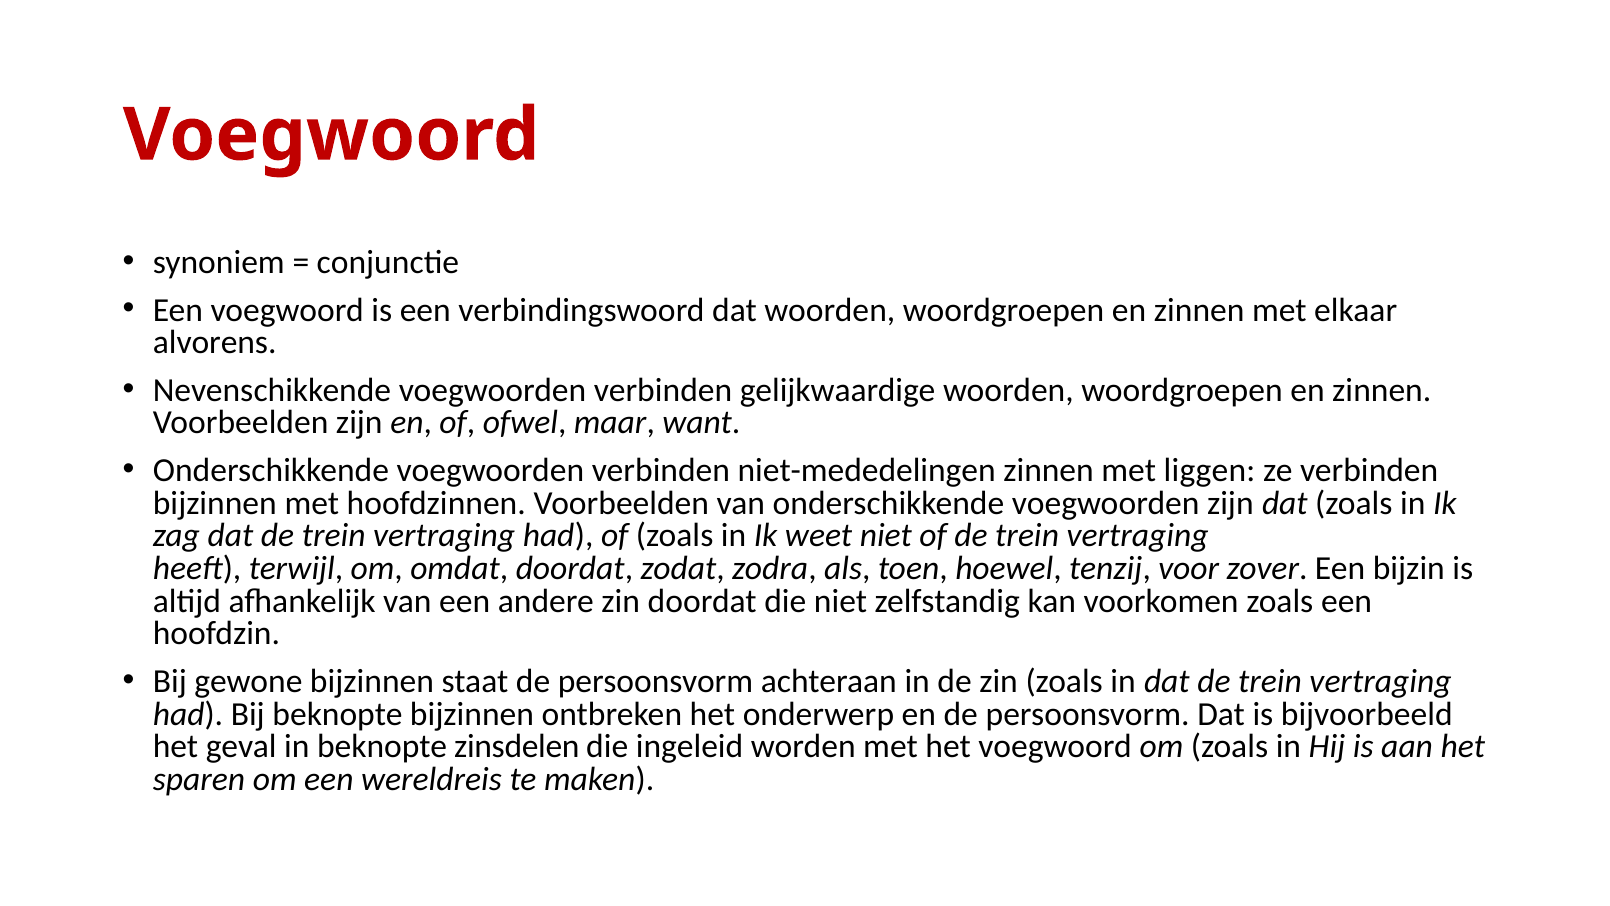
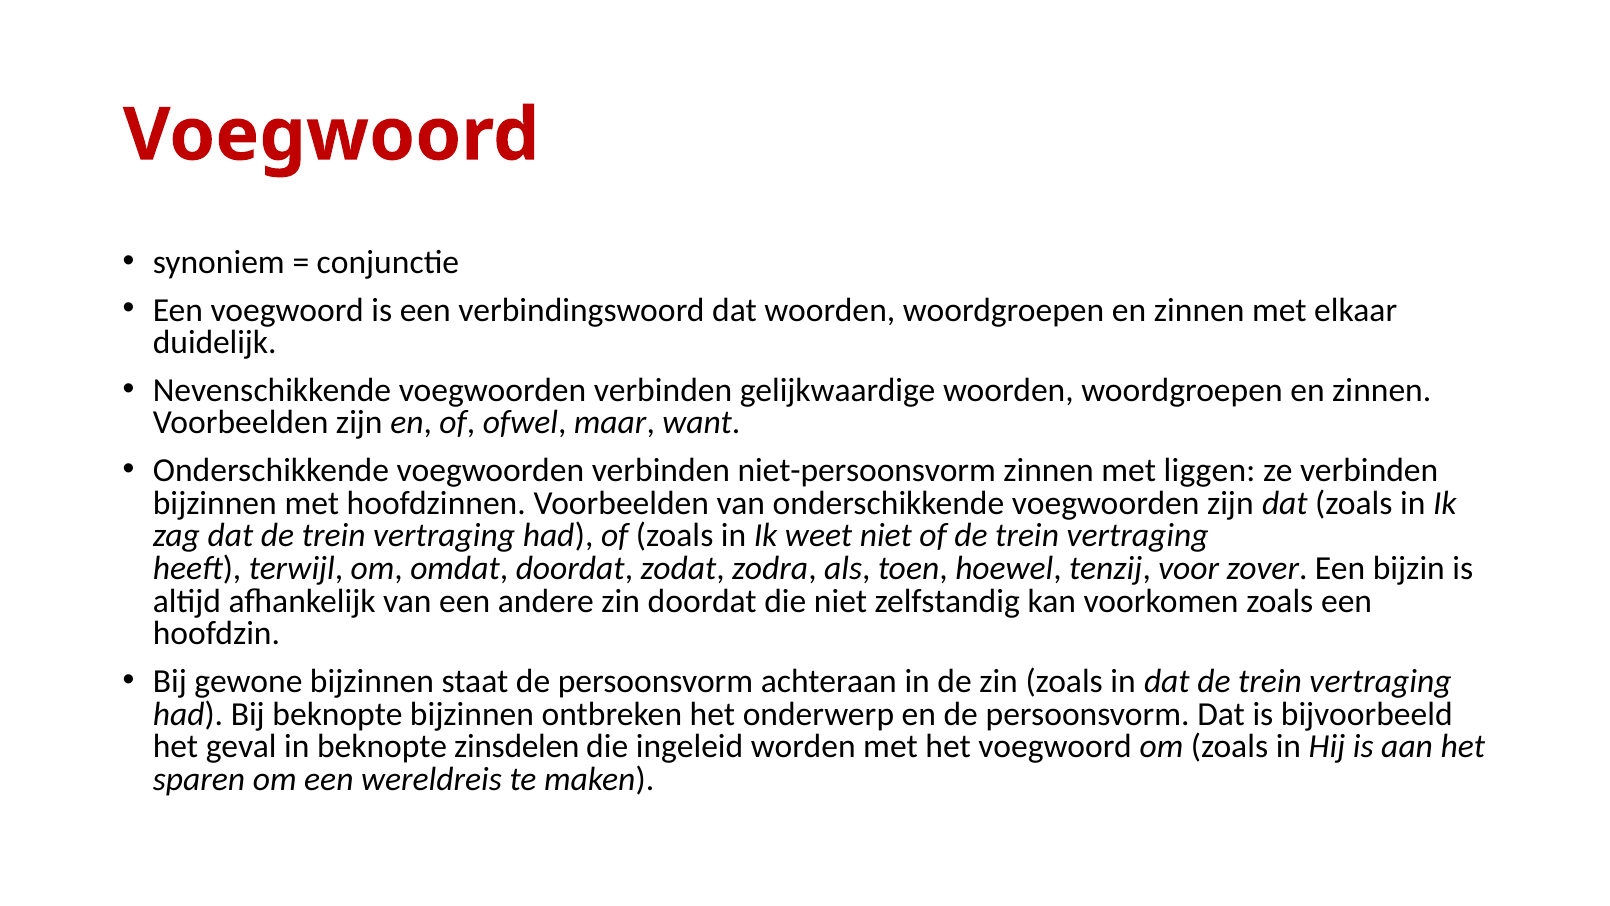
alvorens: alvorens -> duidelijk (215, 342)
niet-mededelingen: niet-mededelingen -> niet-persoonsvorm (867, 470)
